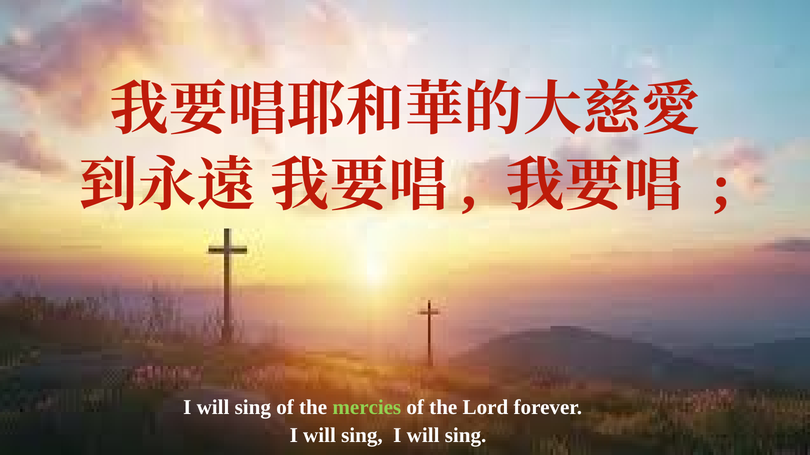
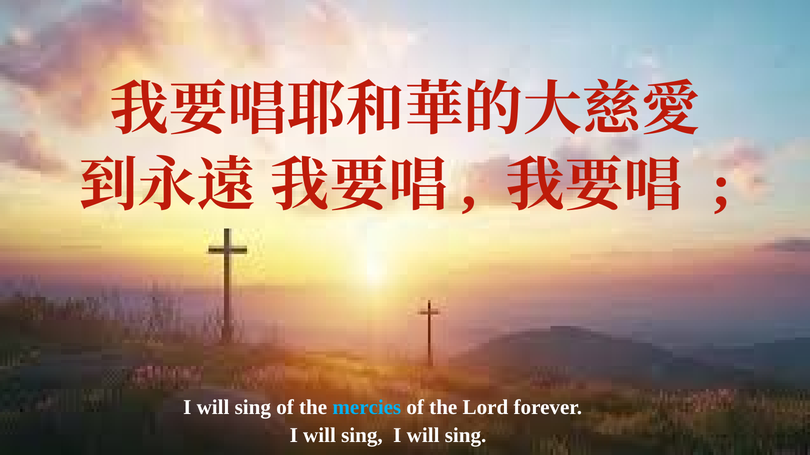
mercies colour: light green -> light blue (367, 408)
